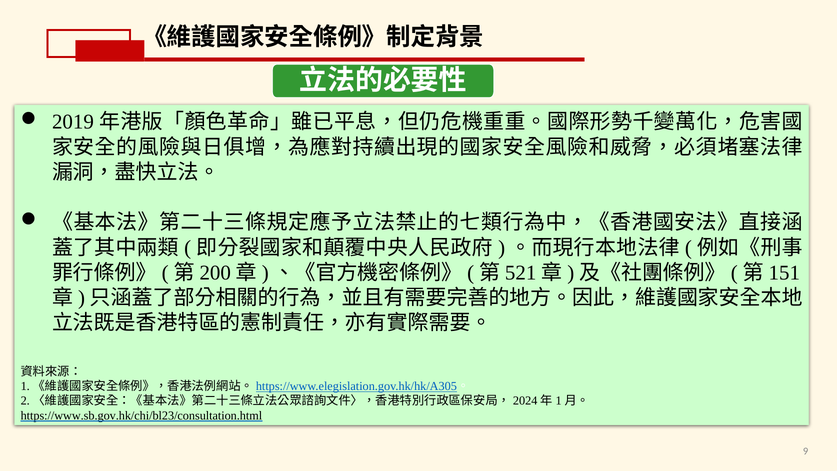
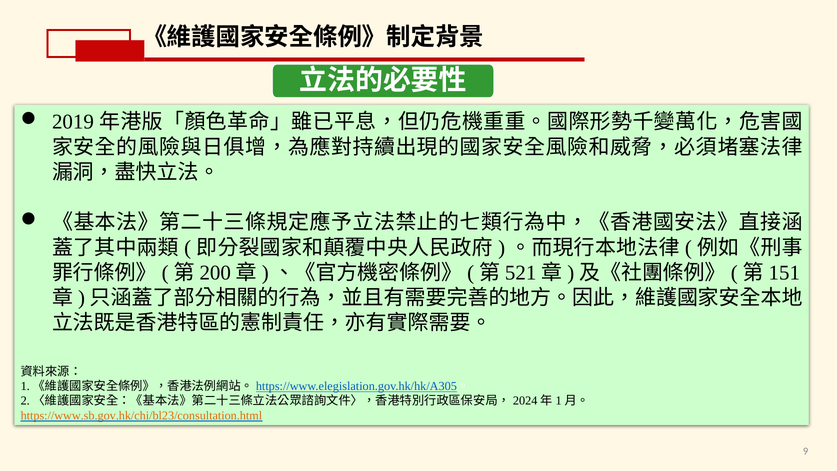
https://www.sb.gov.hk/chi/bl23/consultation.html colour: black -> orange (141, 415)
